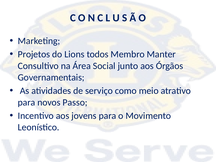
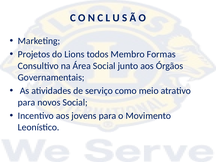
Manter: Manter -> Formas (161, 54)
novos Passo: Passo -> Social (75, 102)
